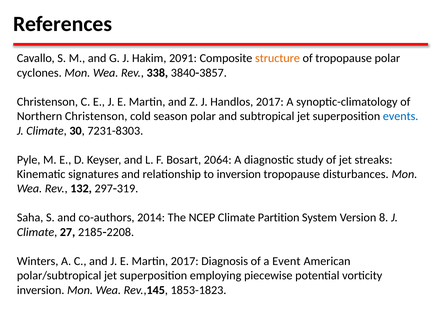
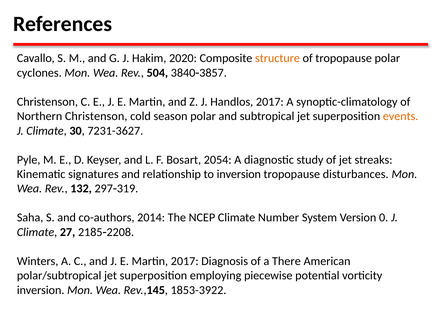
2091: 2091 -> 2020 (183, 58)
338: 338 -> 504 (157, 73)
events colour: blue -> orange (401, 116)
7231-8303: 7231-8303 -> 7231-3627 (115, 131)
2064: 2064 -> 2054 (218, 160)
Partition: Partition -> Number (279, 218)
8: 8 -> 0 (384, 218)
Event: Event -> There (286, 261)
1853-1823: 1853-1823 -> 1853-3922 (199, 290)
